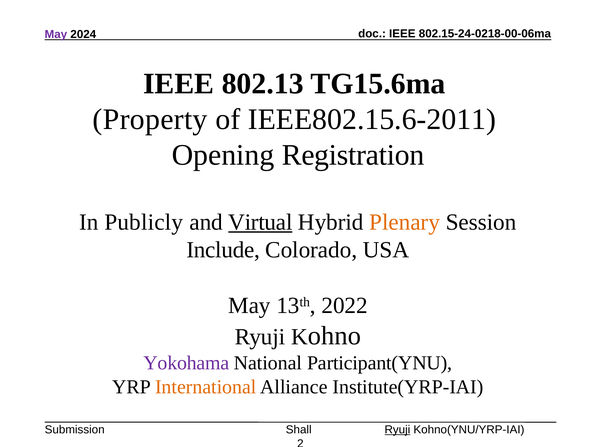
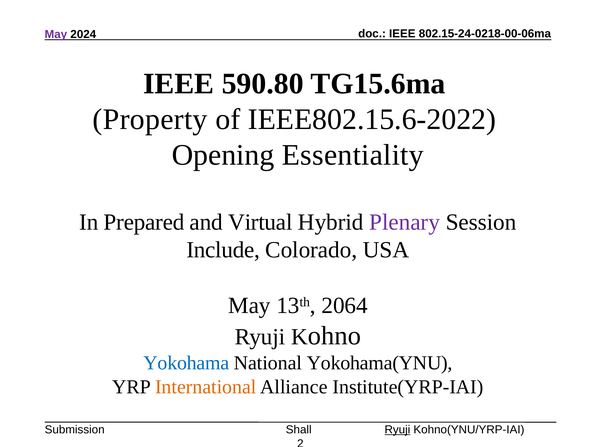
802.13: 802.13 -> 590.80 (263, 84)
IEEE802.15.6-2011: IEEE802.15.6-2011 -> IEEE802.15.6-2022 (372, 119)
Registration: Registration -> Essentiality (353, 155)
Publicly: Publicly -> Prepared (144, 222)
Virtual underline: present -> none (260, 222)
Plenary colour: orange -> purple (405, 222)
2022: 2022 -> 2064 (345, 306)
Yokohama colour: purple -> blue (186, 363)
Participant(YNU: Participant(YNU -> Yokohama(YNU (380, 363)
